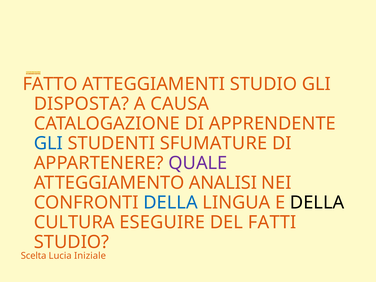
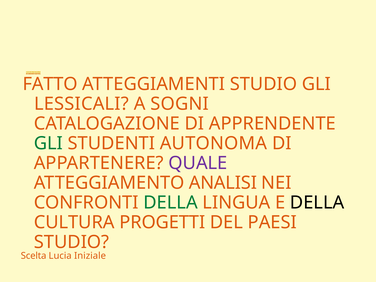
DISPOSTA: DISPOSTA -> LESSICALI (81, 104)
CAUSA: CAUSA -> SOGNI (180, 104)
GLI colour: blue -> green (48, 143)
SFUMATURE: SFUMATURE -> AUTONOMA (213, 143)
DELLA colour: blue -> green (171, 203)
ESEGUIRE: ESEGUIRE -> PROGETTI (162, 222)
FATTI: FATTI -> PAESI (272, 222)
